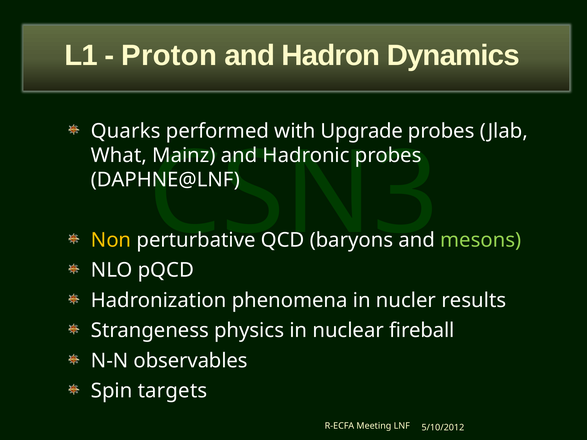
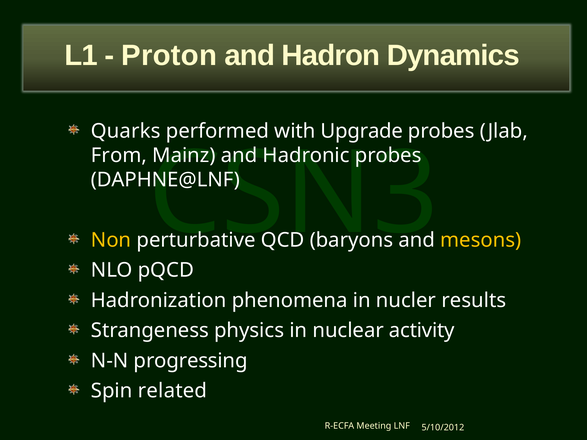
What: What -> From (119, 155)
mesons colour: light green -> yellow (481, 240)
fireball: fireball -> activity (422, 331)
observables: observables -> progressing (191, 361)
targets: targets -> related (173, 391)
